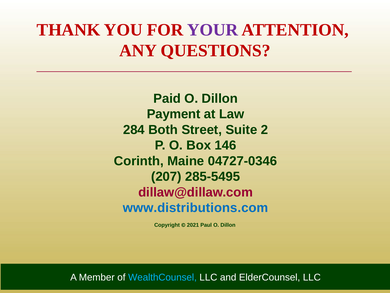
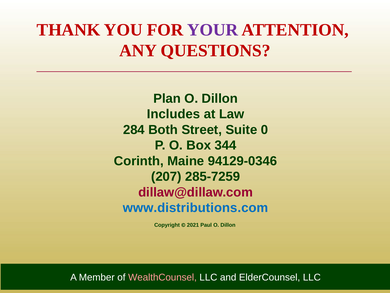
Paid: Paid -> Plan (167, 98)
Payment: Payment -> Includes (174, 114)
2: 2 -> 0 (264, 130)
146: 146 -> 344 (225, 145)
04727-0346: 04727-0346 -> 94129-0346 (242, 161)
285-5495: 285-5495 -> 285-7259 (213, 176)
WealthCounsel colour: light blue -> pink (162, 277)
